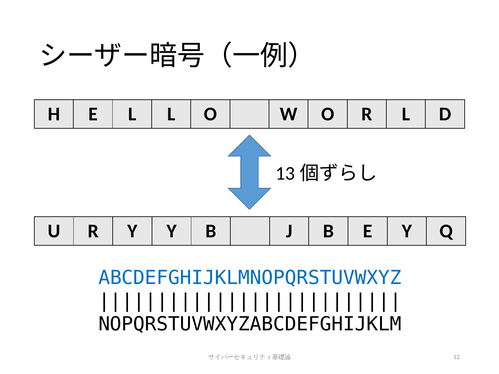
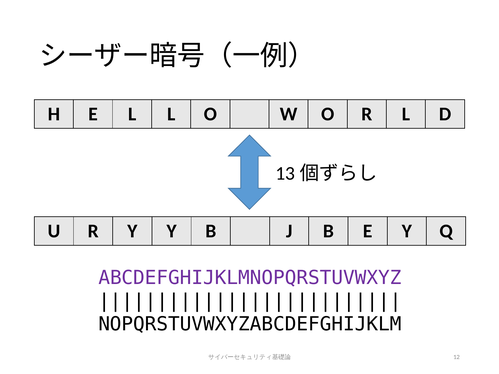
ABCDEFGHIJKLMNOPQRSTUVWXYZ colour: blue -> purple (250, 278)
